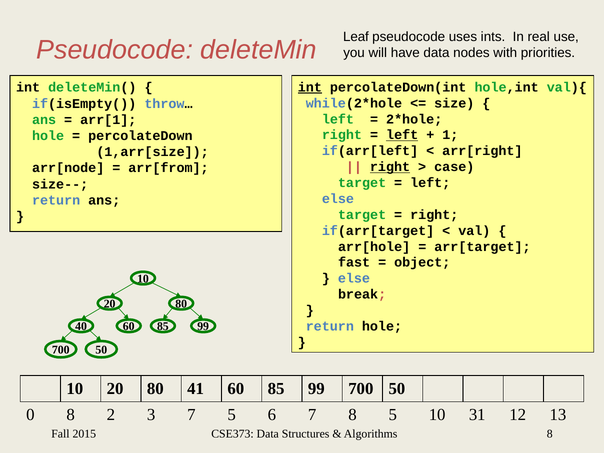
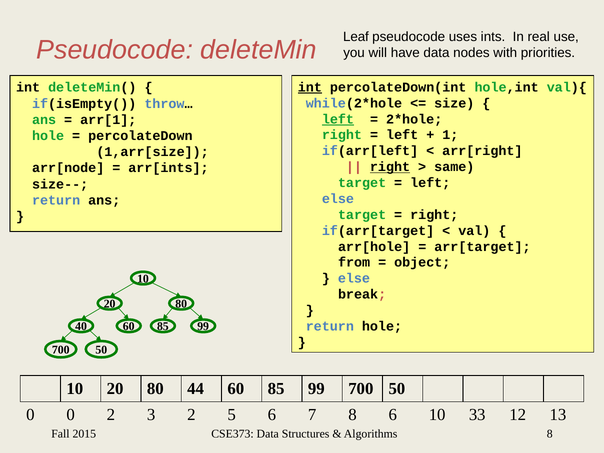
left underline: none -> present (338, 119)
left underline: present -> none (402, 135)
case: case -> same (454, 167)
arr[from: arr[from -> arr[ints (168, 168)
fast: fast -> from (354, 263)
41: 41 -> 44 (196, 389)
0 8: 8 -> 0 (71, 415)
3 7: 7 -> 2 (191, 415)
8 5: 5 -> 6 (393, 415)
31: 31 -> 33 (477, 415)
